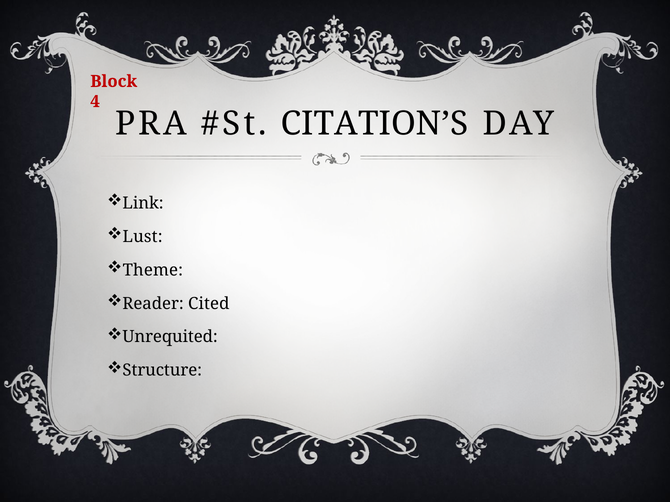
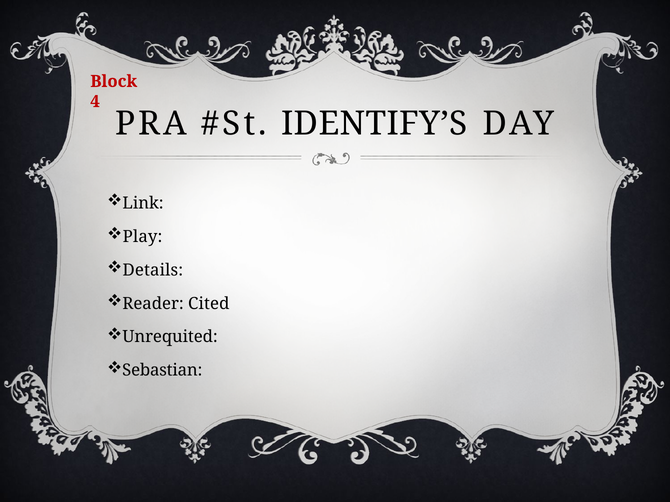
CITATION’S: CITATION’S -> IDENTIFY’S (374, 124)
Lust: Lust -> Play (143, 237)
Theme: Theme -> Details (153, 270)
Structure: Structure -> Sebastian (162, 371)
